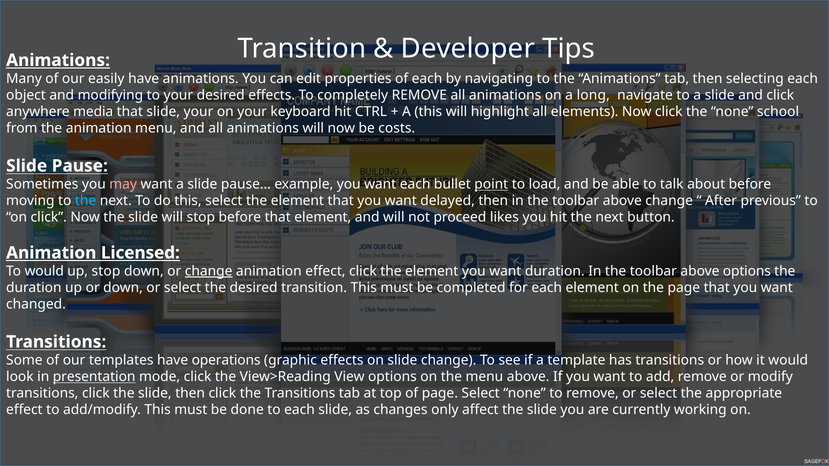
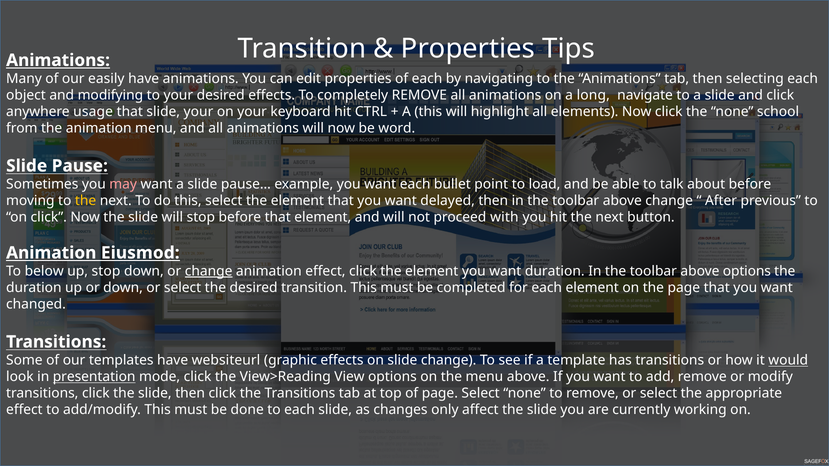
Developer: Developer -> Properties (468, 49)
media: media -> usage (93, 112)
costs: costs -> word (397, 128)
point underline: present -> none (491, 184)
the colour: light blue -> yellow (86, 201)
likes: likes -> with (504, 218)
Licensed: Licensed -> Eiusmod (140, 253)
To would: would -> below (44, 271)
operations: operations -> websiteurl (226, 360)
would underline: none -> present (788, 360)
